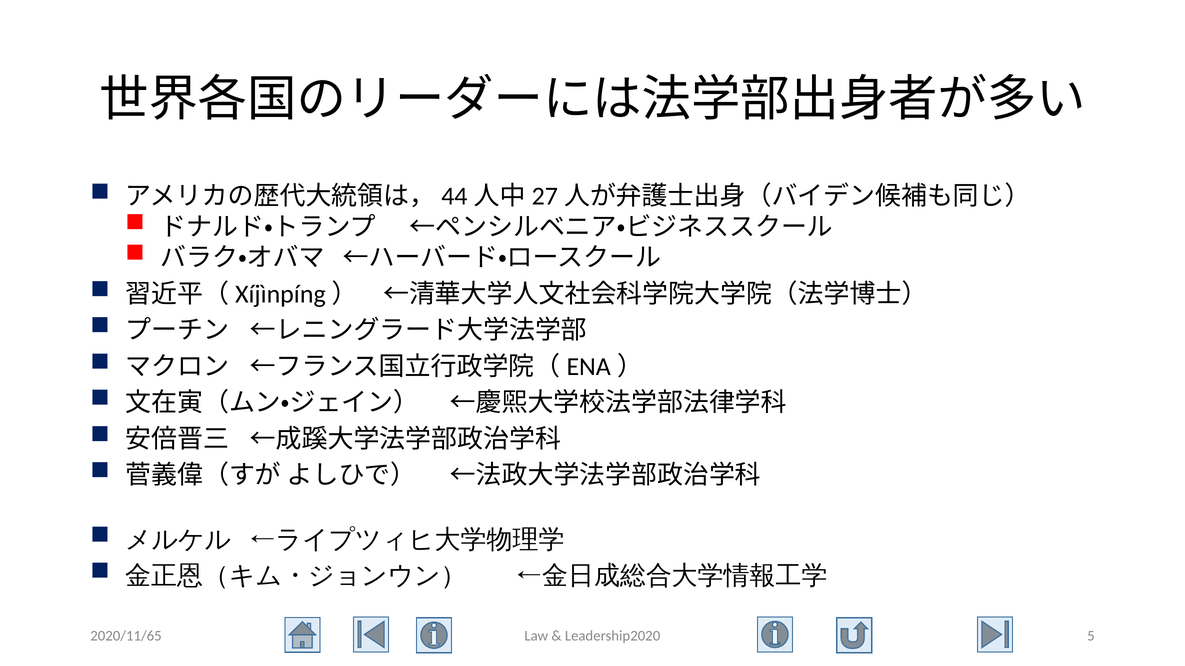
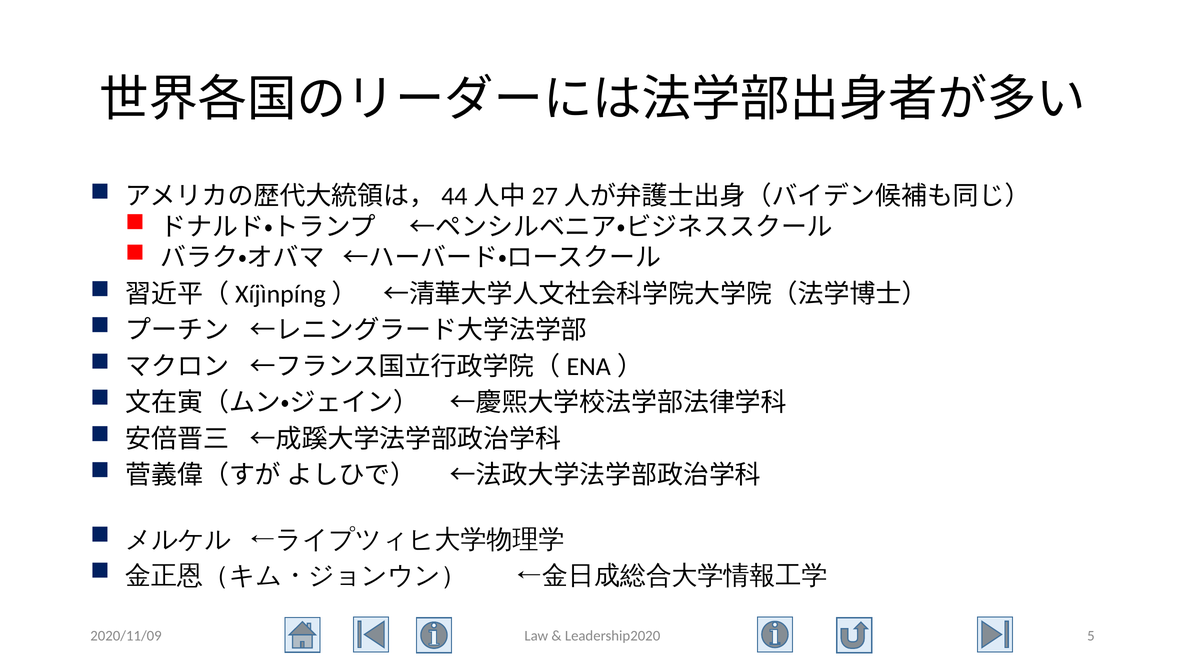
2020/11/65: 2020/11/65 -> 2020/11/09 (126, 637)
